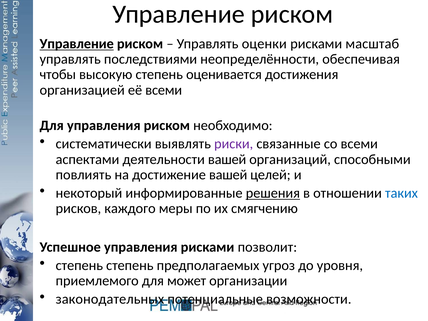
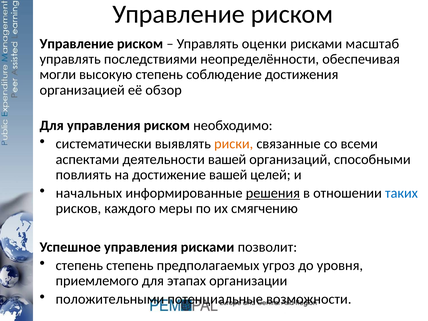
Управление underline: present -> none (77, 44)
чтобы: чтобы -> могли (58, 75)
оценивается: оценивается -> соблюдение (224, 75)
её всеми: всеми -> обзор (164, 90)
риски colour: purple -> orange (234, 144)
некоторый: некоторый -> начальных (89, 193)
может: может -> этапах (187, 281)
законодательных: законодательных -> положительными (110, 299)
